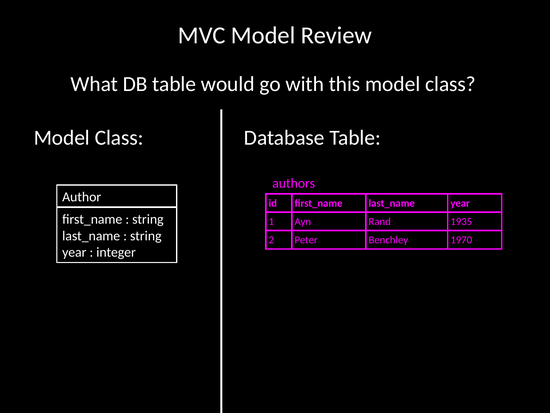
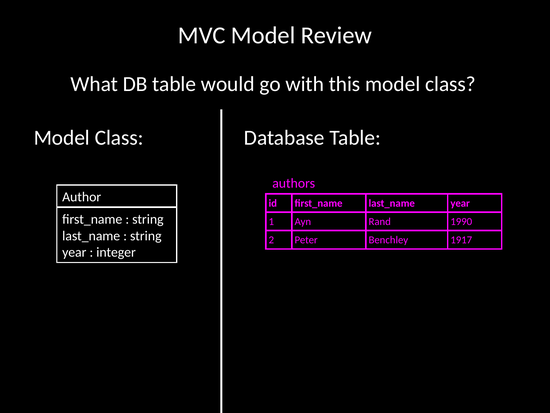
1935: 1935 -> 1990 (461, 221)
1970: 1970 -> 1917 (461, 240)
